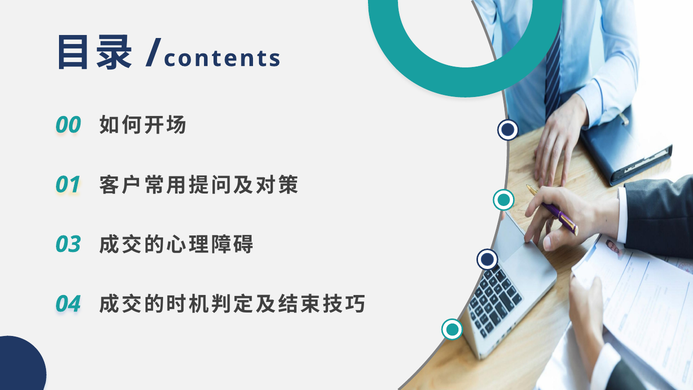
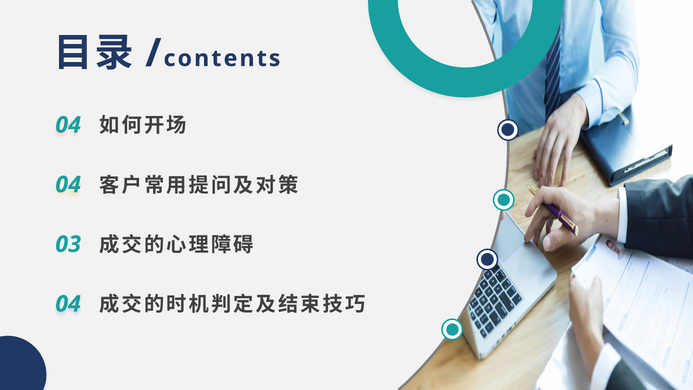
0: 0 -> 4 (75, 125)
1: 1 -> 4 (75, 185)
